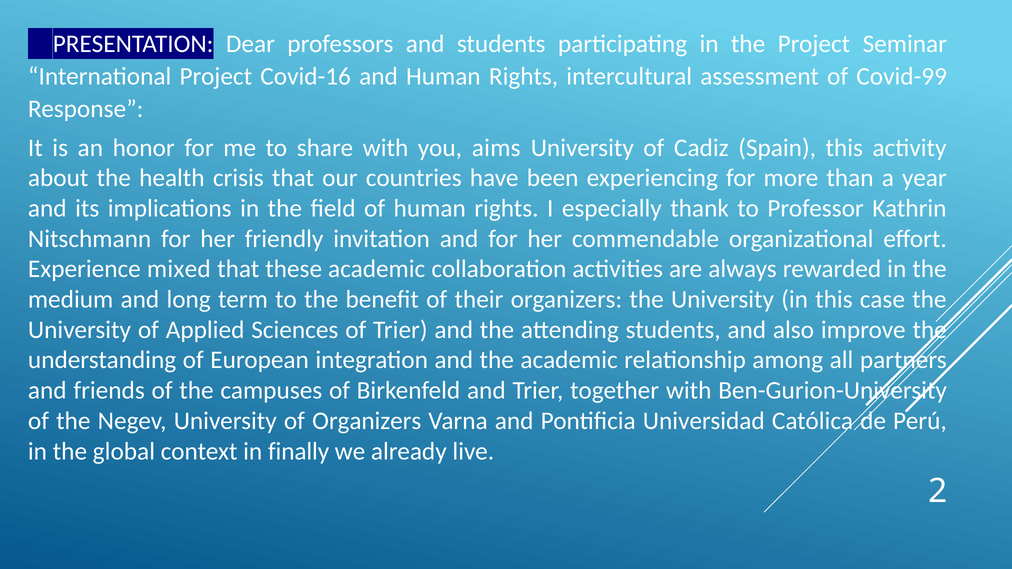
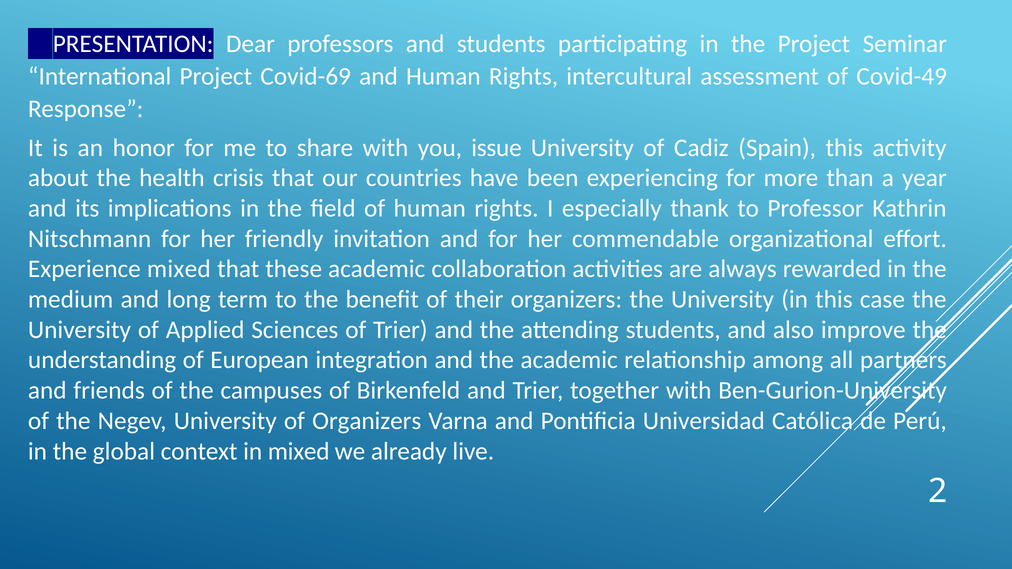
Covid-16: Covid-16 -> Covid-69 (306, 77)
Covid-99: Covid-99 -> Covid-49 (902, 77)
aims: aims -> issue (496, 148)
in finally: finally -> mixed (299, 451)
